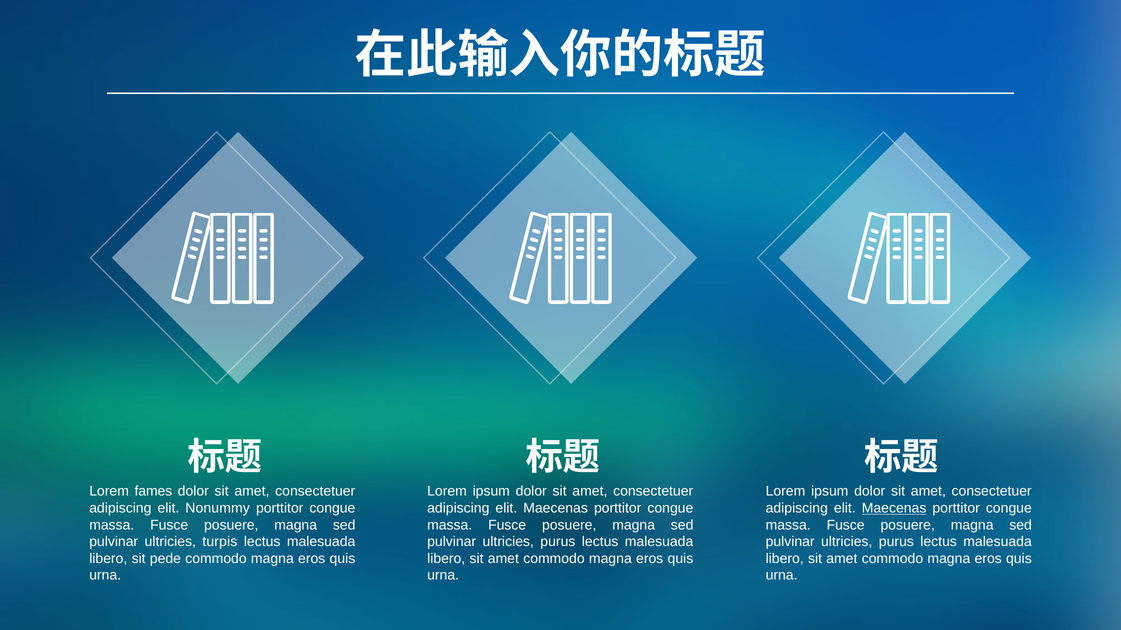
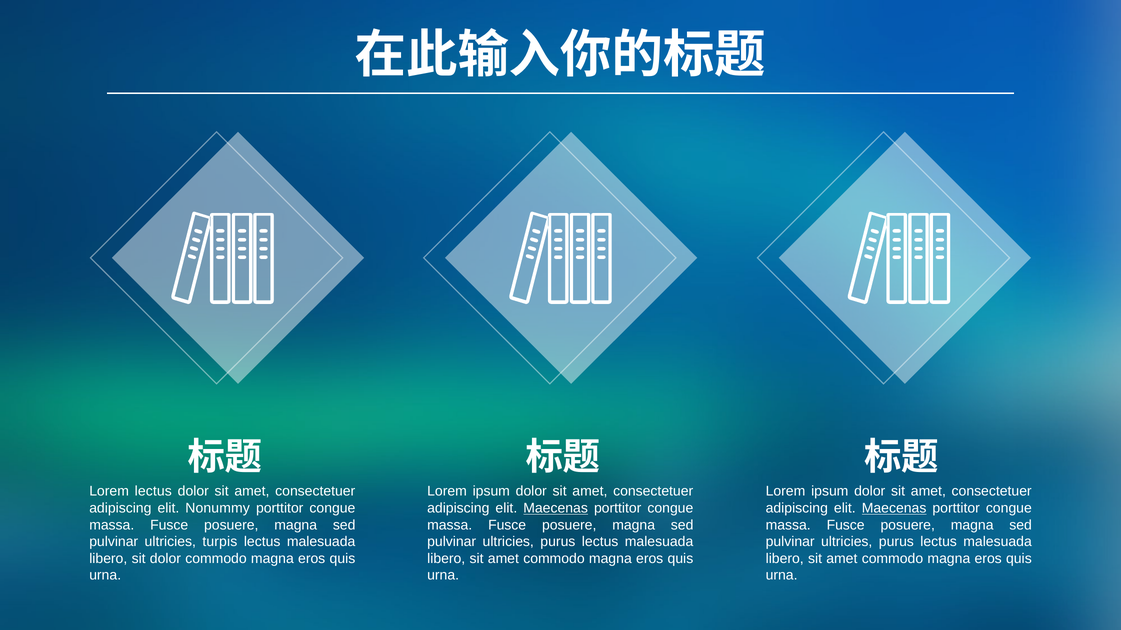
Lorem fames: fames -> lectus (153, 492)
Maecenas underline: none -> present (556, 509)
sit pede: pede -> dolor (165, 559)
